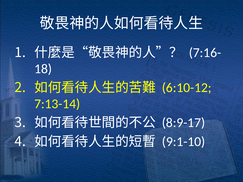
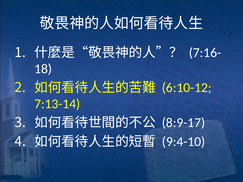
9:1-10: 9:1-10 -> 9:4-10 (184, 142)
